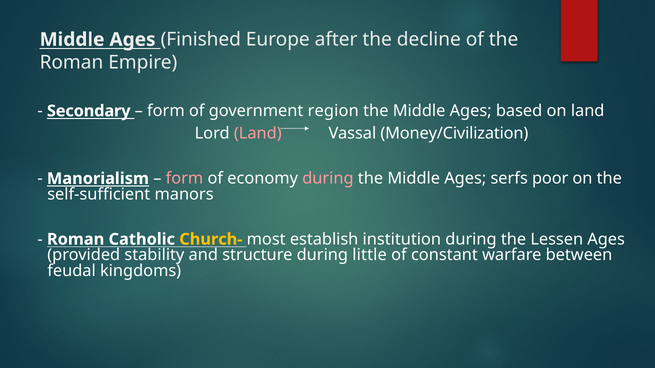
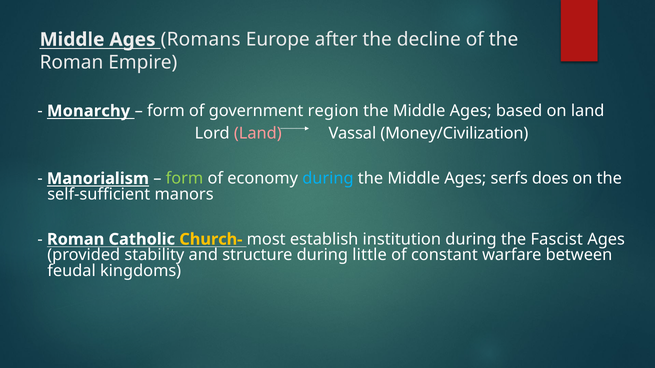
Finished: Finished -> Romans (201, 40)
Secondary: Secondary -> Monarchy (89, 111)
form colour: pink -> light green (184, 179)
during colour: pink -> light blue (328, 179)
poor: poor -> does (550, 179)
Lessen: Lessen -> Fascist (557, 240)
